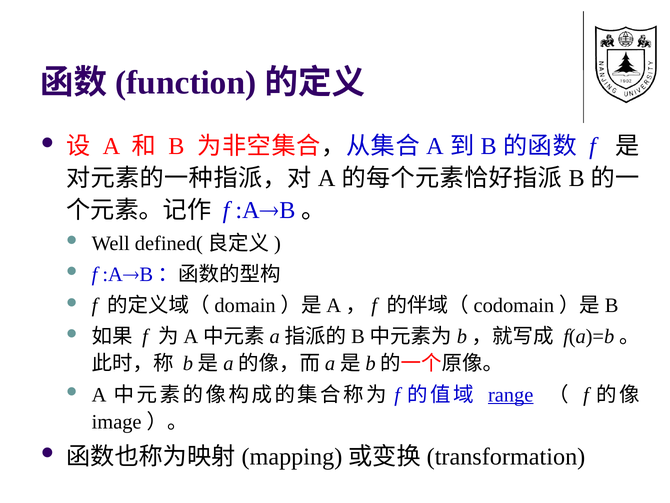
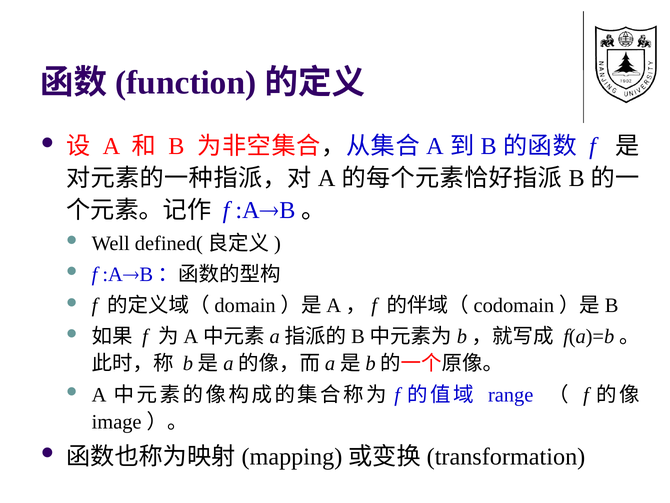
range underline: present -> none (511, 394)
